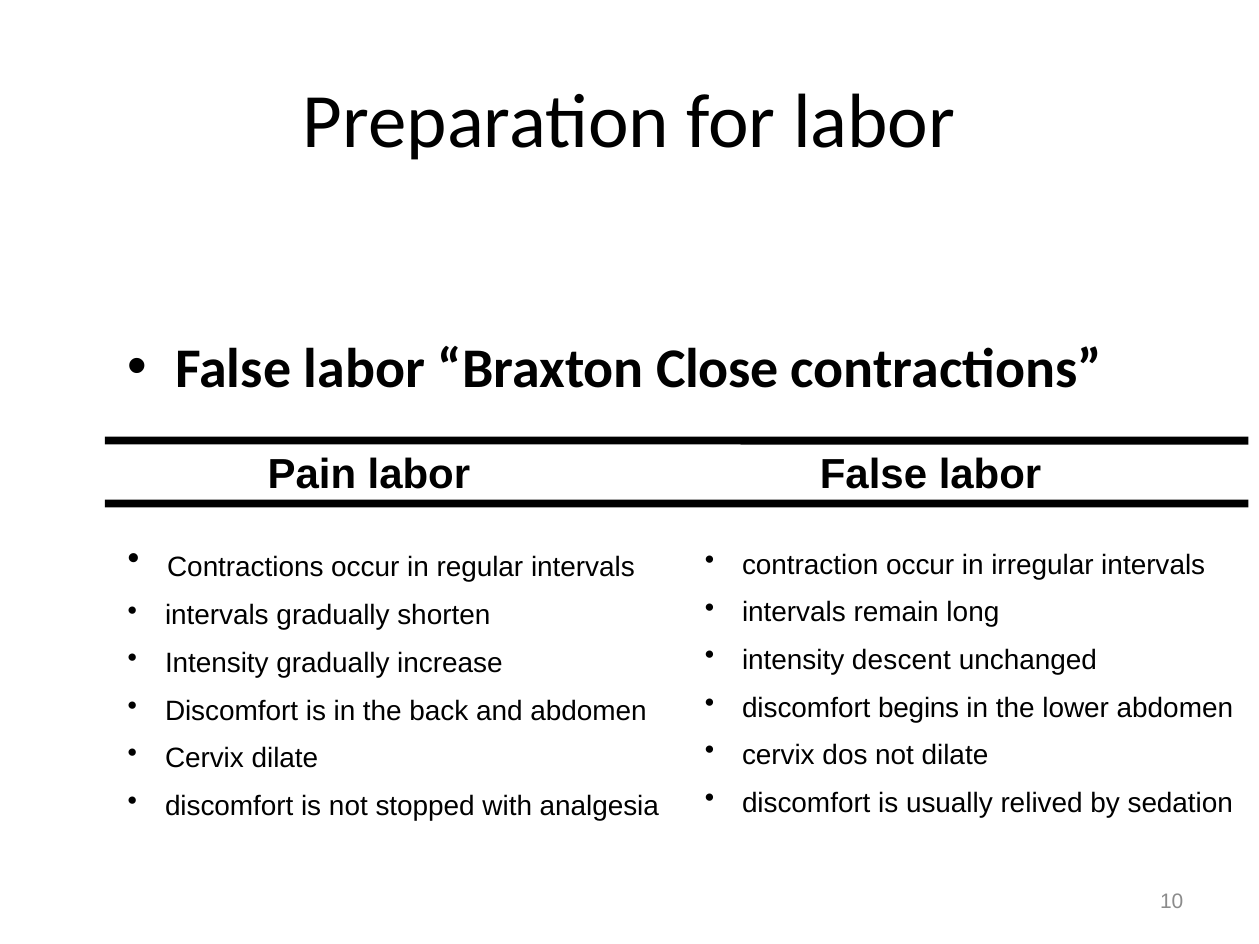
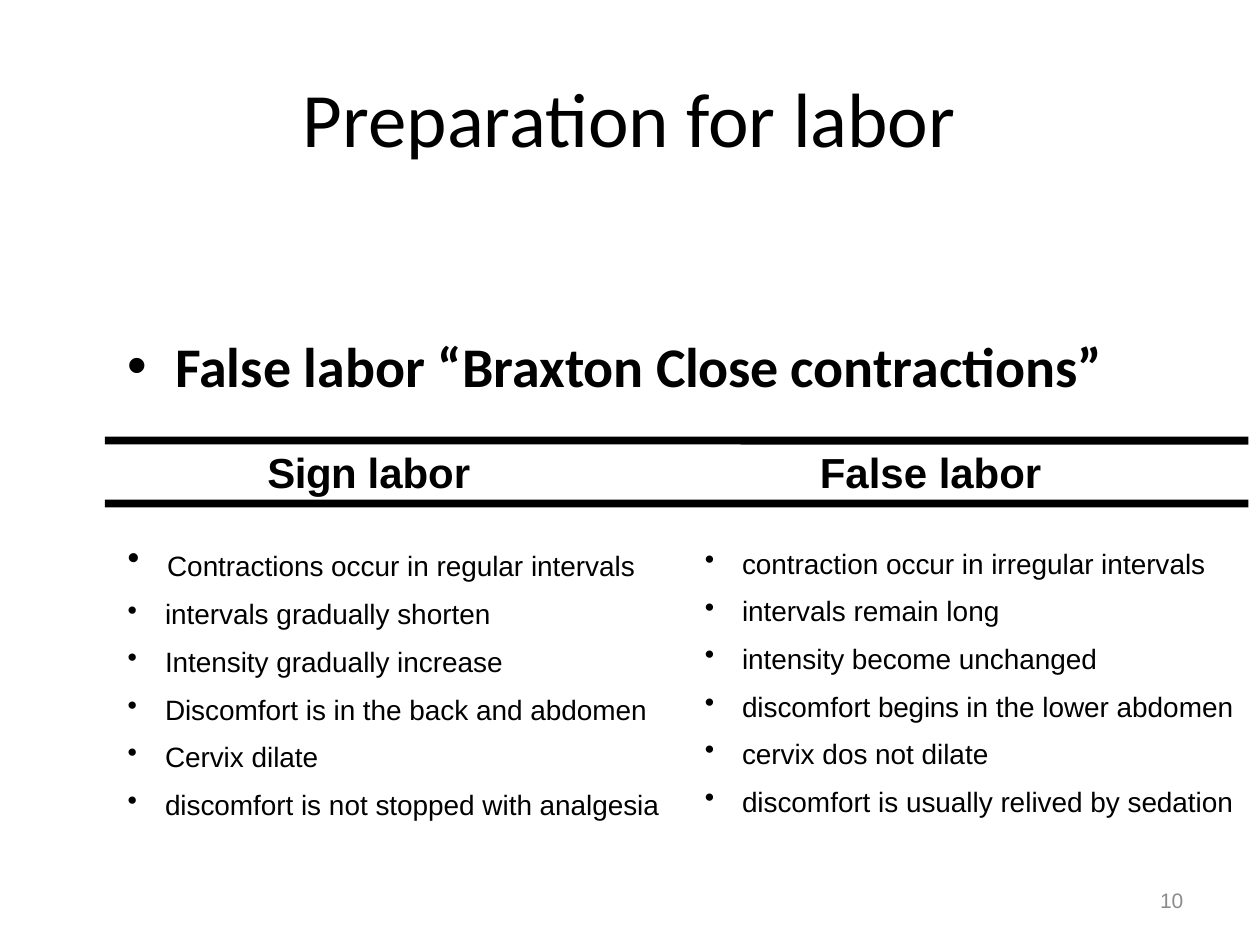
Pain: Pain -> Sign (312, 475)
descent: descent -> become (902, 660)
